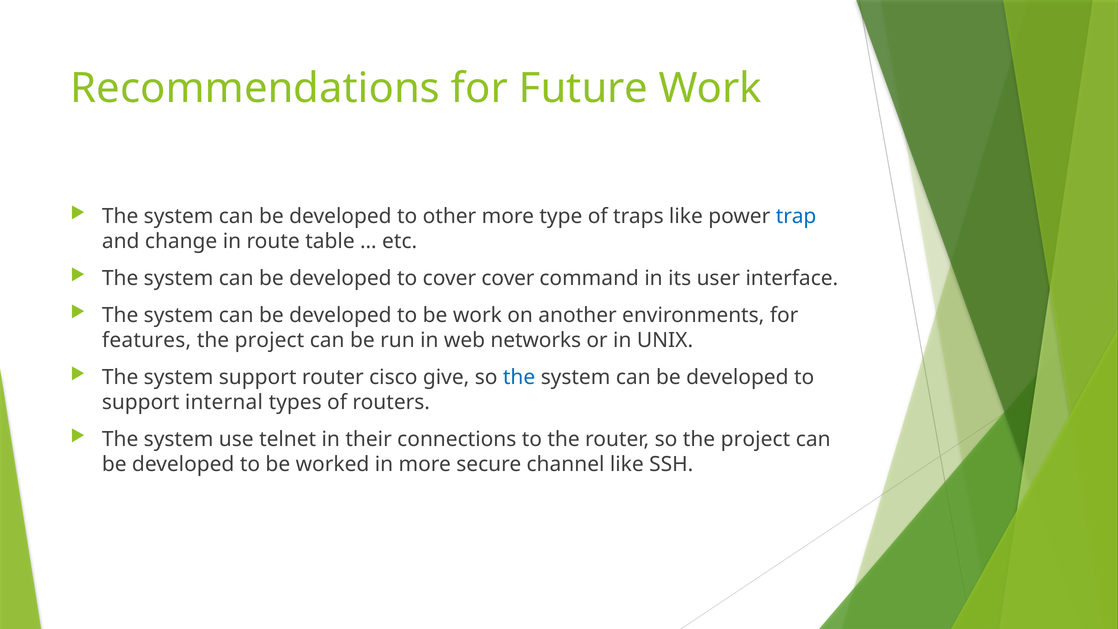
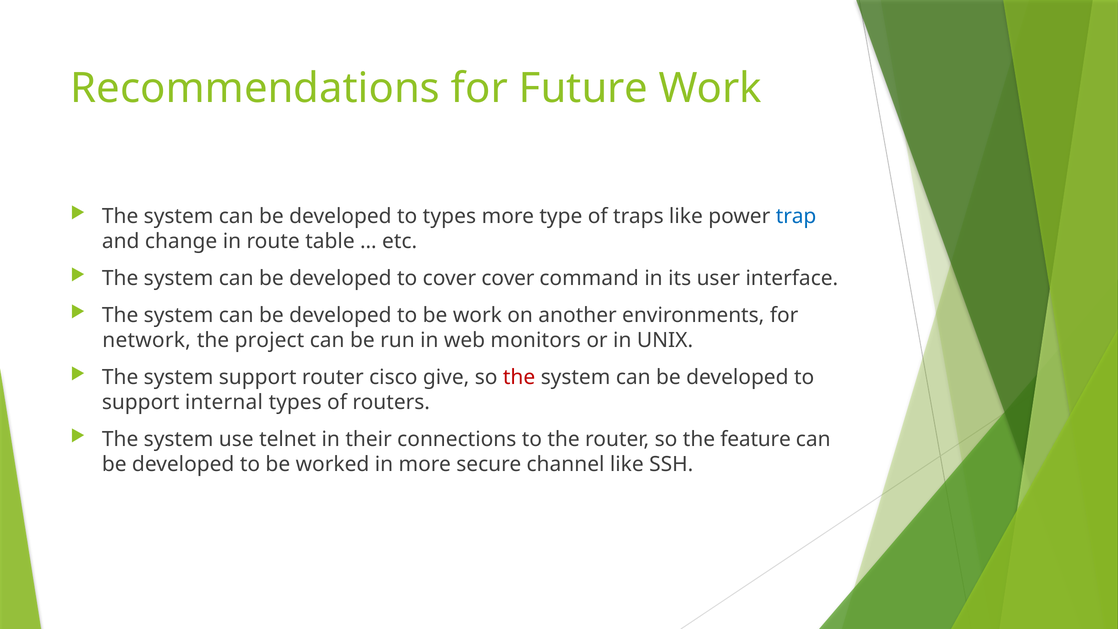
to other: other -> types (449, 216)
features: features -> network (147, 340)
networks: networks -> monitors (536, 340)
the colour: blue -> red (519, 377)
so the project: project -> feature (756, 439)
